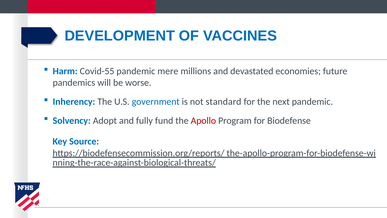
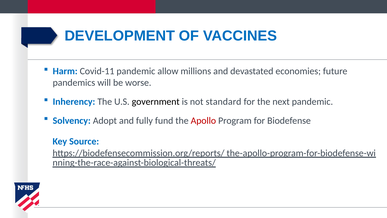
Covid-55: Covid-55 -> Covid-11 (97, 71)
mere: mere -> allow (168, 71)
government colour: blue -> black (156, 102)
